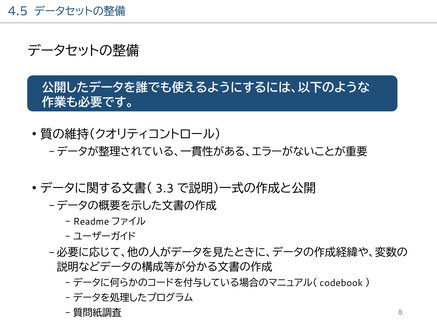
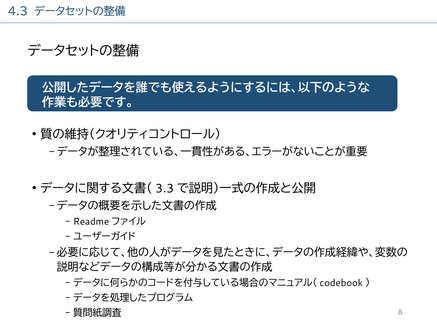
4.5: 4.5 -> 4.3 (18, 12)
